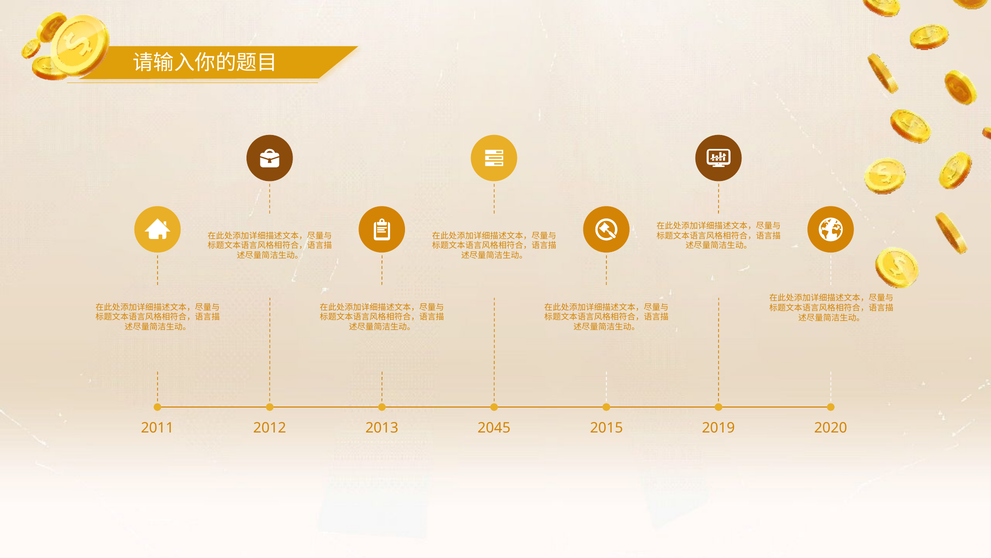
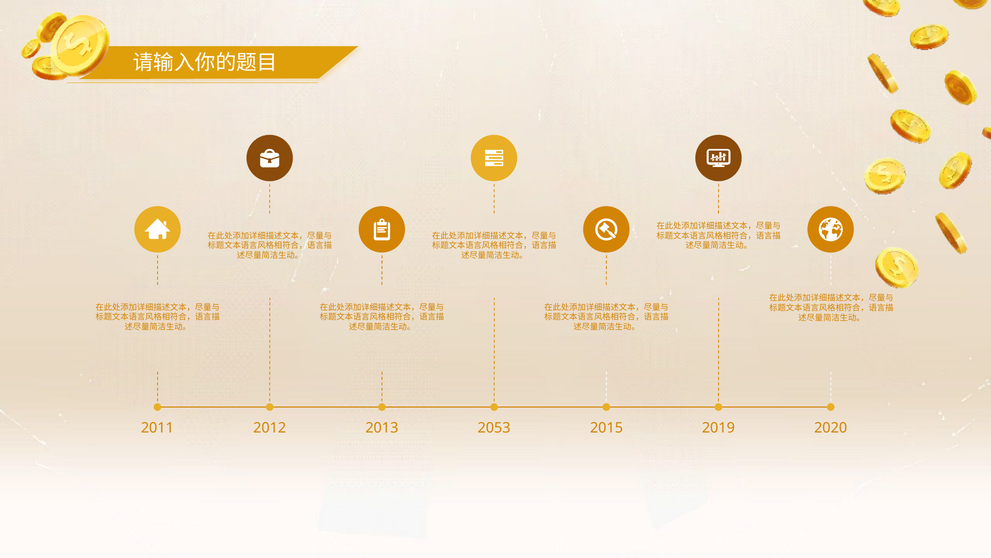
2045: 2045 -> 2053 (494, 428)
